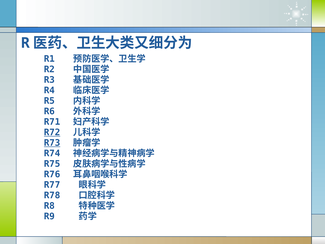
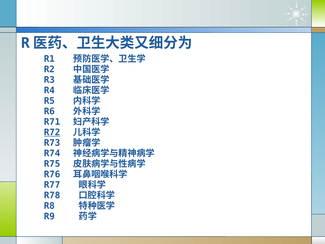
R73 underline: present -> none (52, 143)
